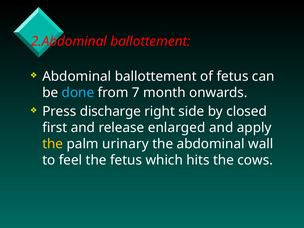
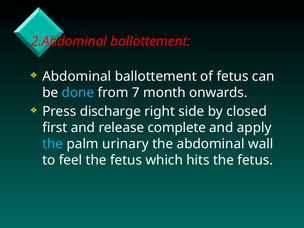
enlarged: enlarged -> complete (177, 128)
the colour: yellow -> light blue (53, 144)
hits the cows: cows -> fetus (255, 160)
